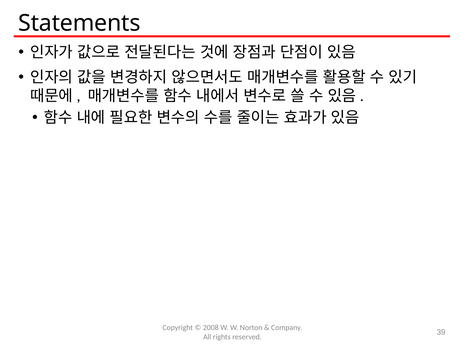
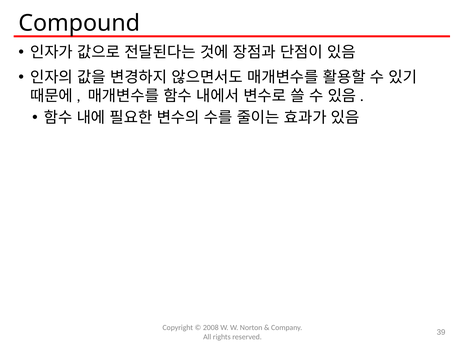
Statements: Statements -> Compound (79, 23)
